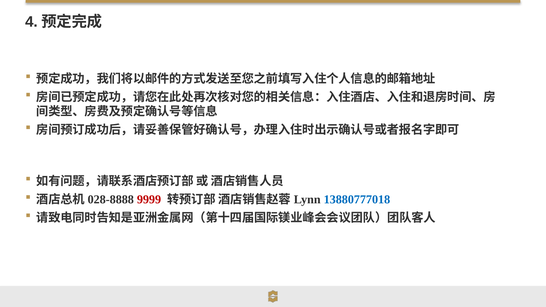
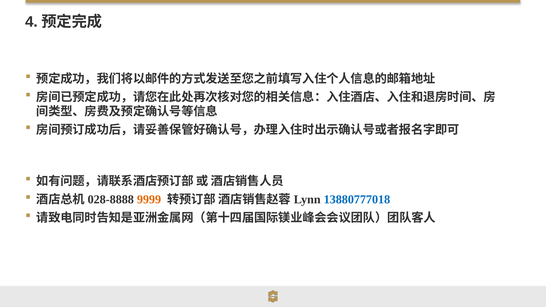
9999 colour: red -> orange (149, 200)
